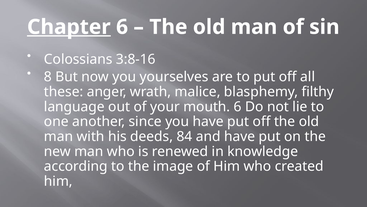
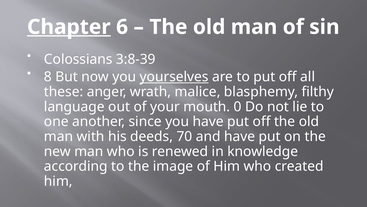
3:8-16: 3:8-16 -> 3:8-39 (136, 59)
yourselves underline: none -> present (174, 77)
mouth 6: 6 -> 0 (238, 106)
84: 84 -> 70 (184, 136)
